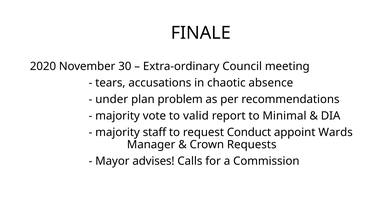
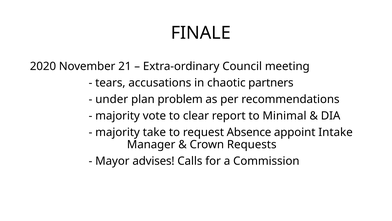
30: 30 -> 21 (125, 66)
absence: absence -> partners (271, 83)
valid: valid -> clear (196, 116)
staff: staff -> take (154, 132)
Conduct: Conduct -> Absence (249, 132)
Wards: Wards -> Intake (336, 132)
